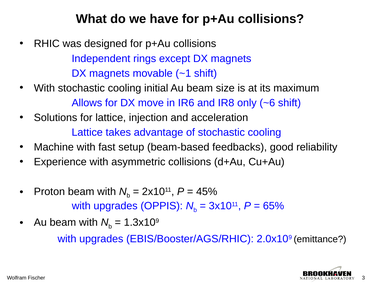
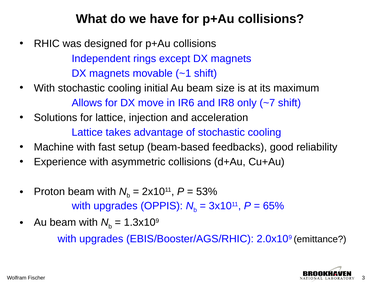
~6: ~6 -> ~7 (267, 103)
45%: 45% -> 53% (207, 192)
